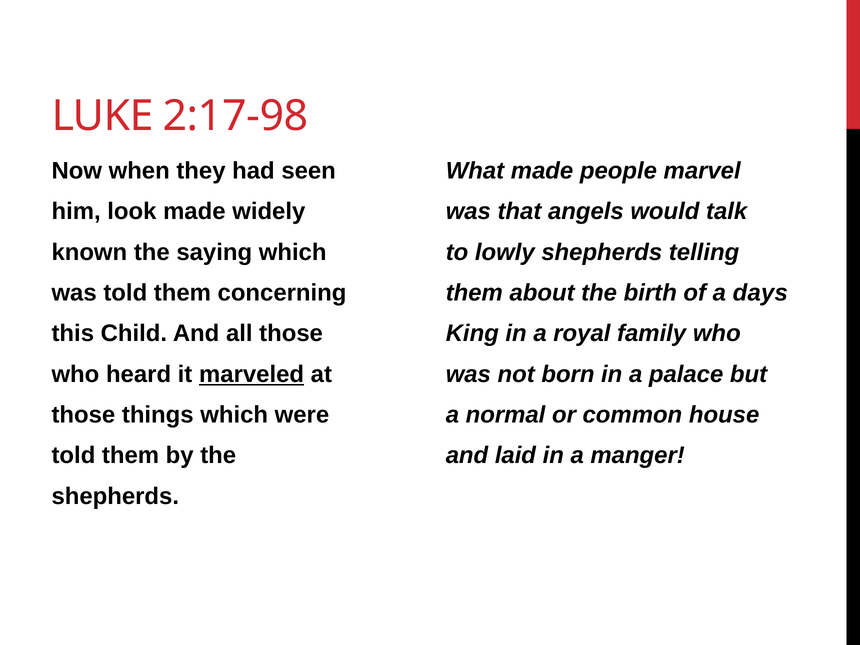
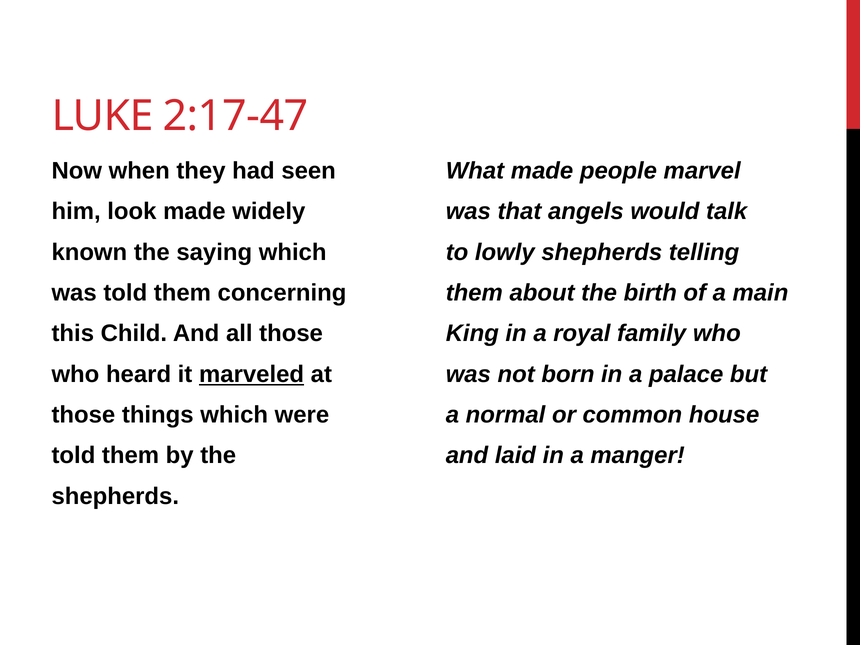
2:17-98: 2:17-98 -> 2:17-47 (236, 116)
days: days -> main (760, 293)
